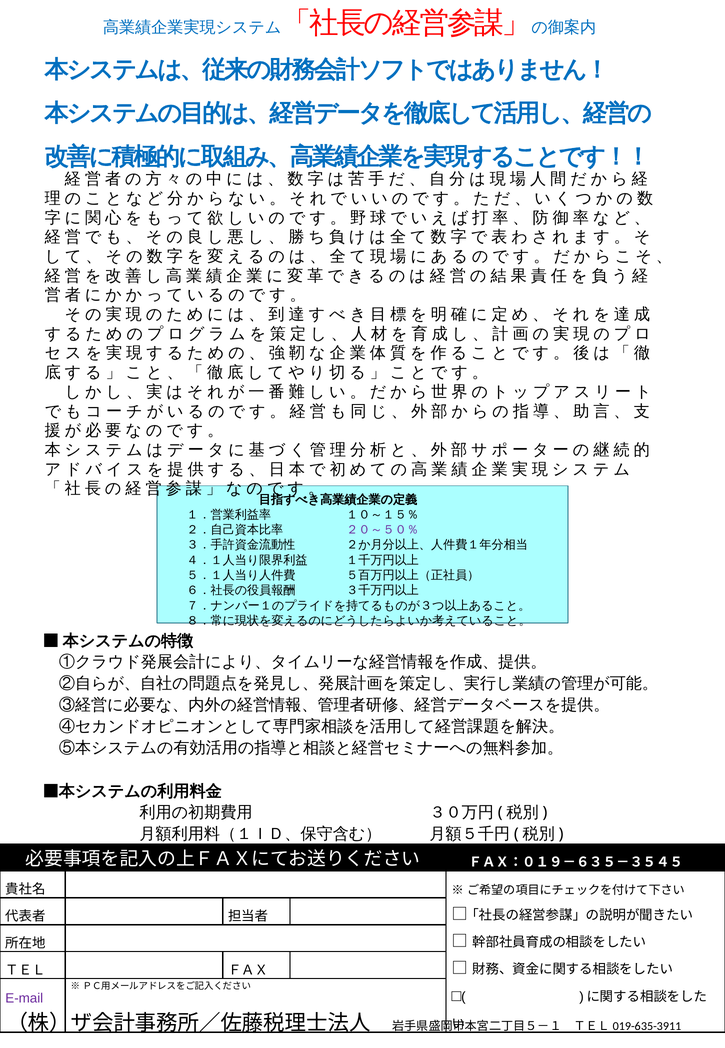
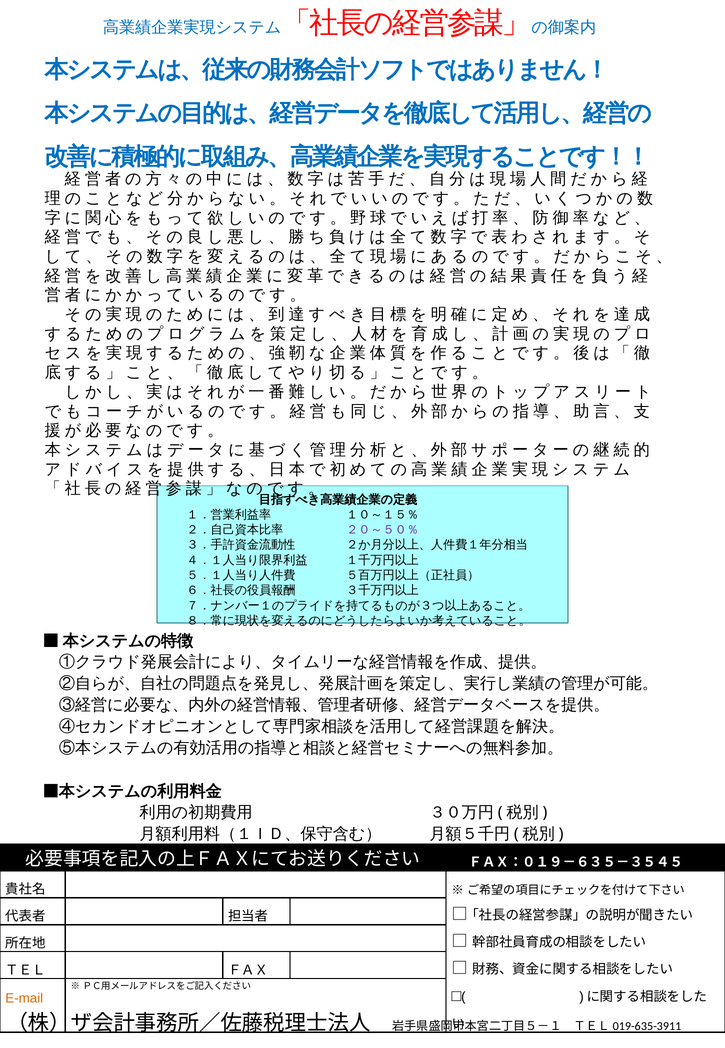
E-mail colour: purple -> orange (24, 997)
